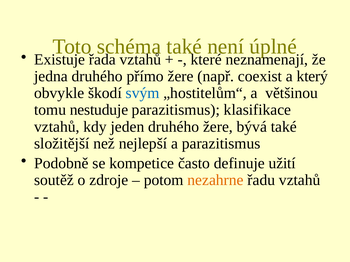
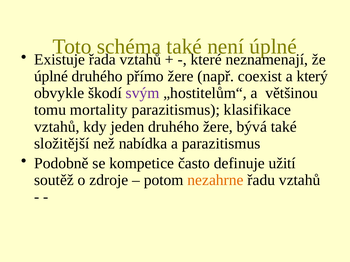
jedna: jedna -> úplné (51, 76)
svým colour: blue -> purple (143, 93)
nestuduje: nestuduje -> mortality (99, 110)
nejlepší: nejlepší -> nabídka (143, 144)
